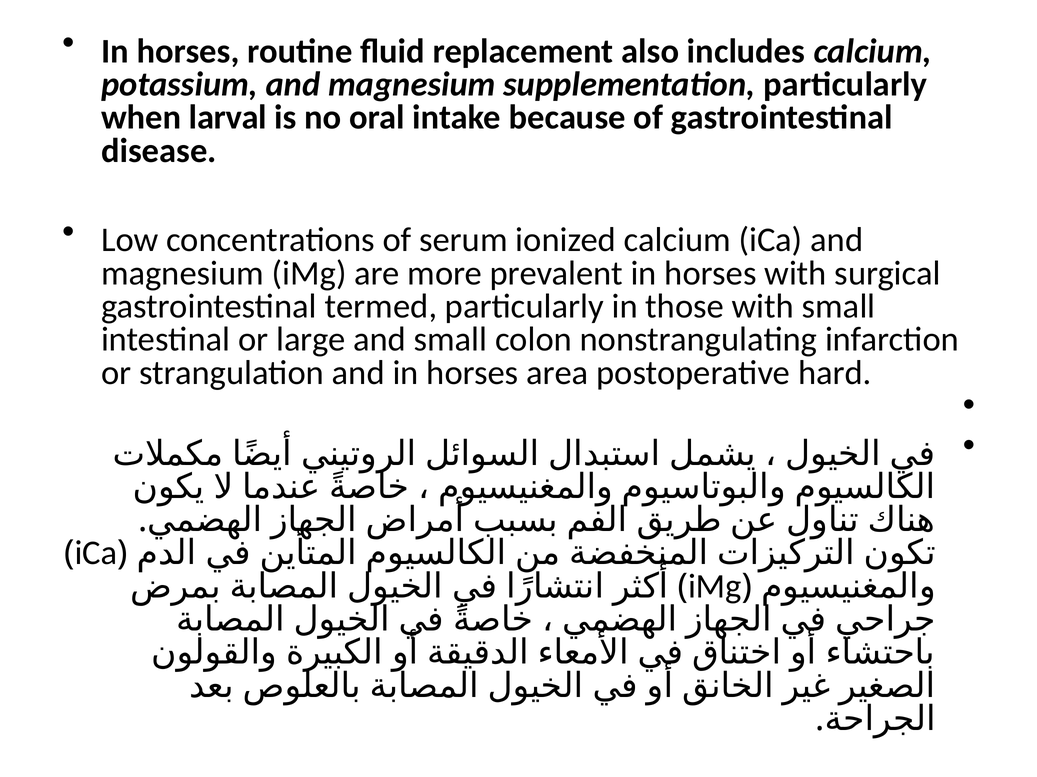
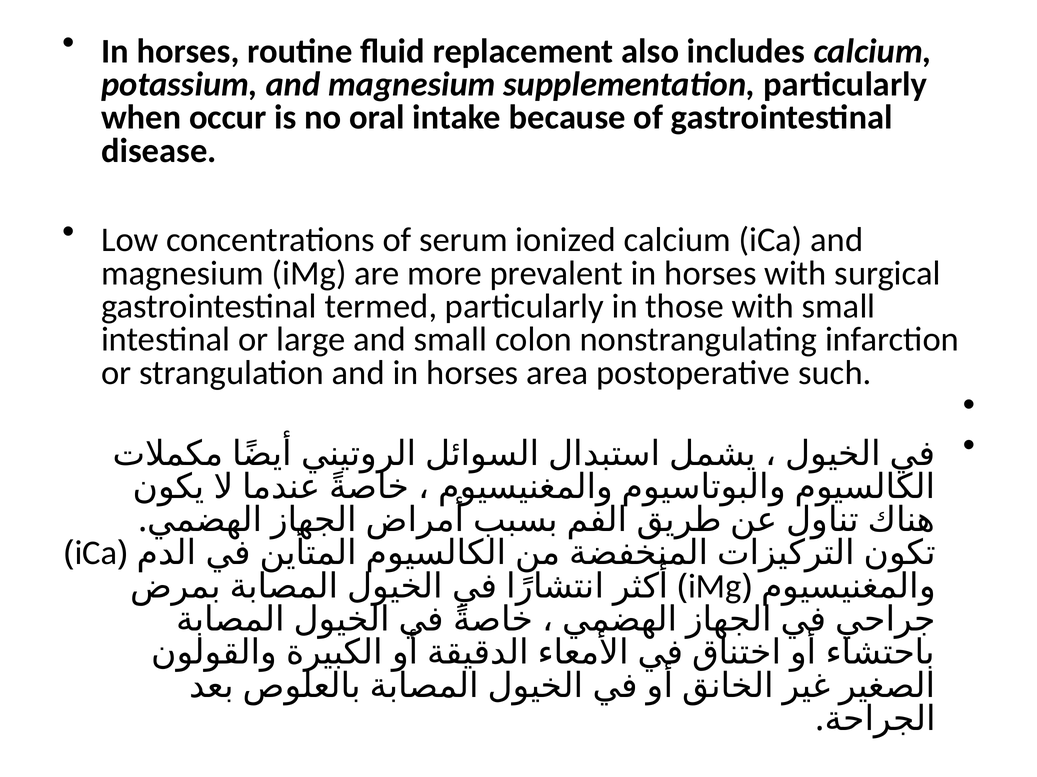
larval: larval -> occur (228, 118)
hard: hard -> such (835, 373)
